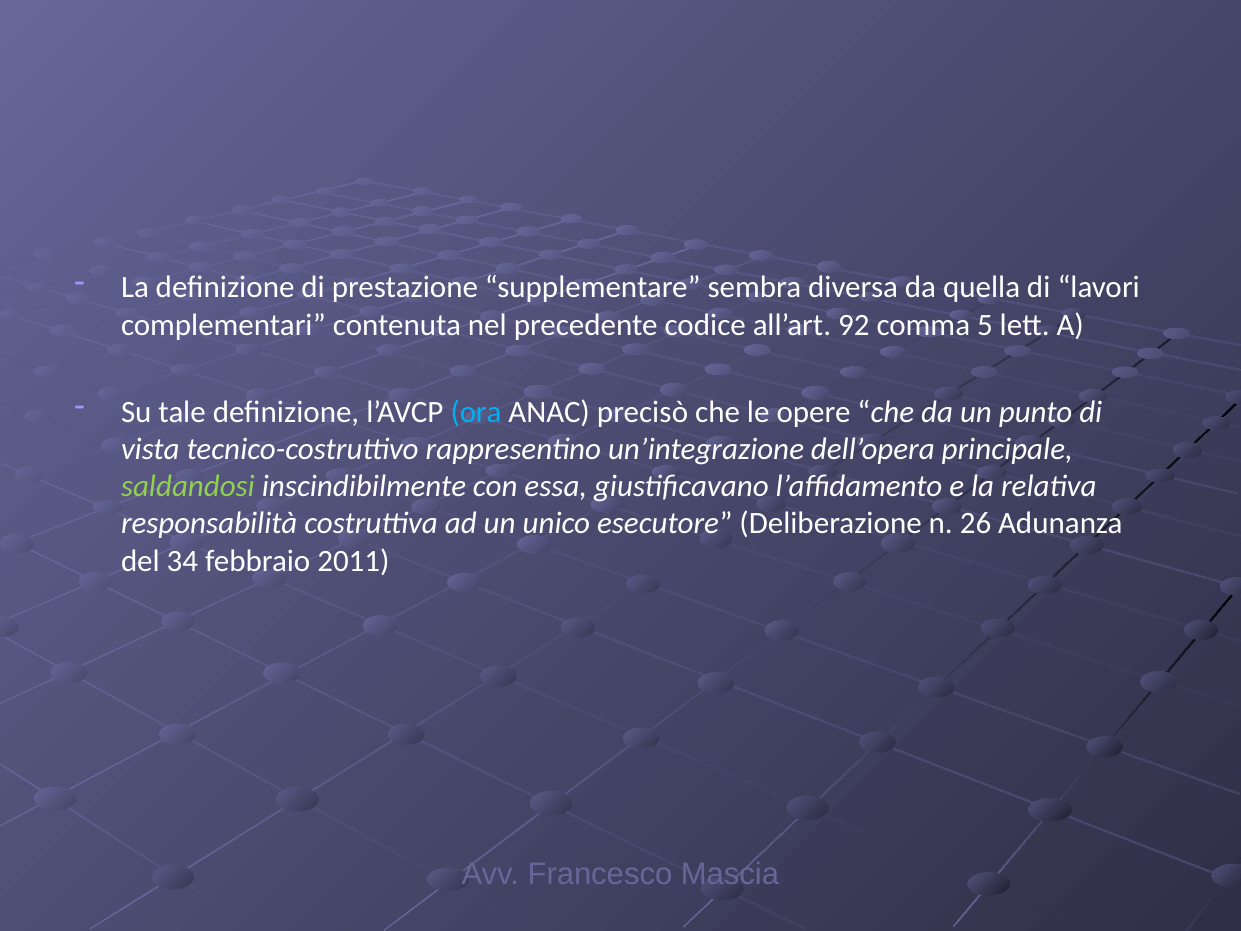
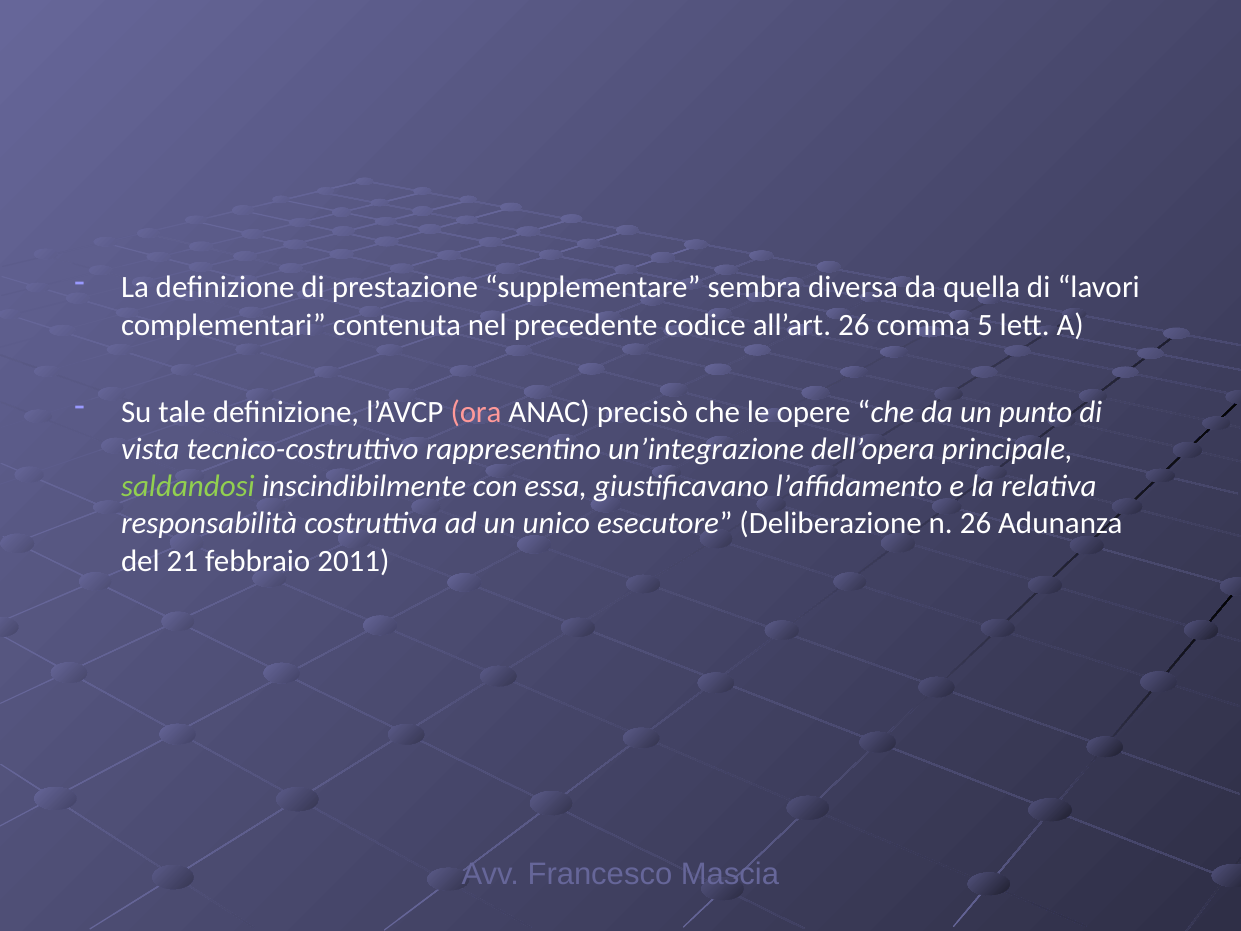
all’art 92: 92 -> 26 (854, 325)
ora colour: light blue -> pink (476, 412)
34: 34 -> 21 (182, 561)
